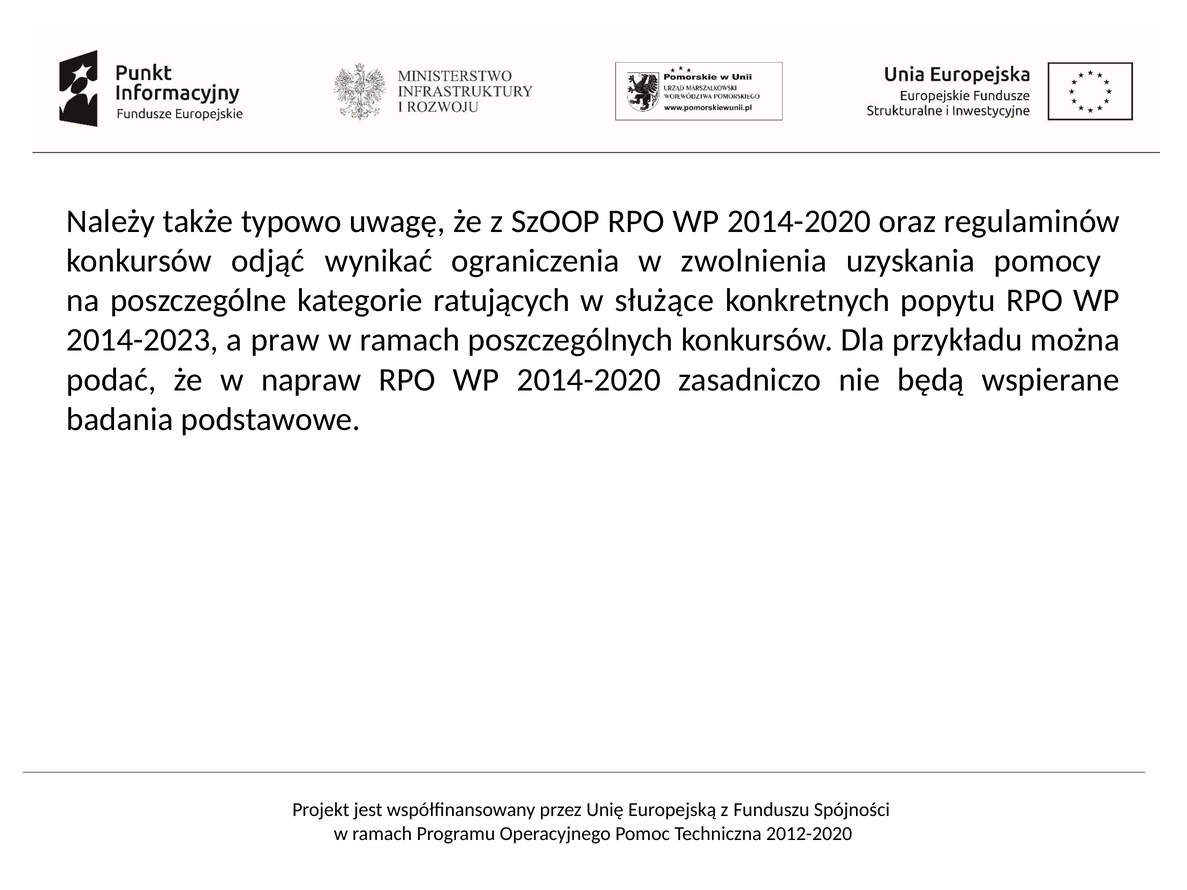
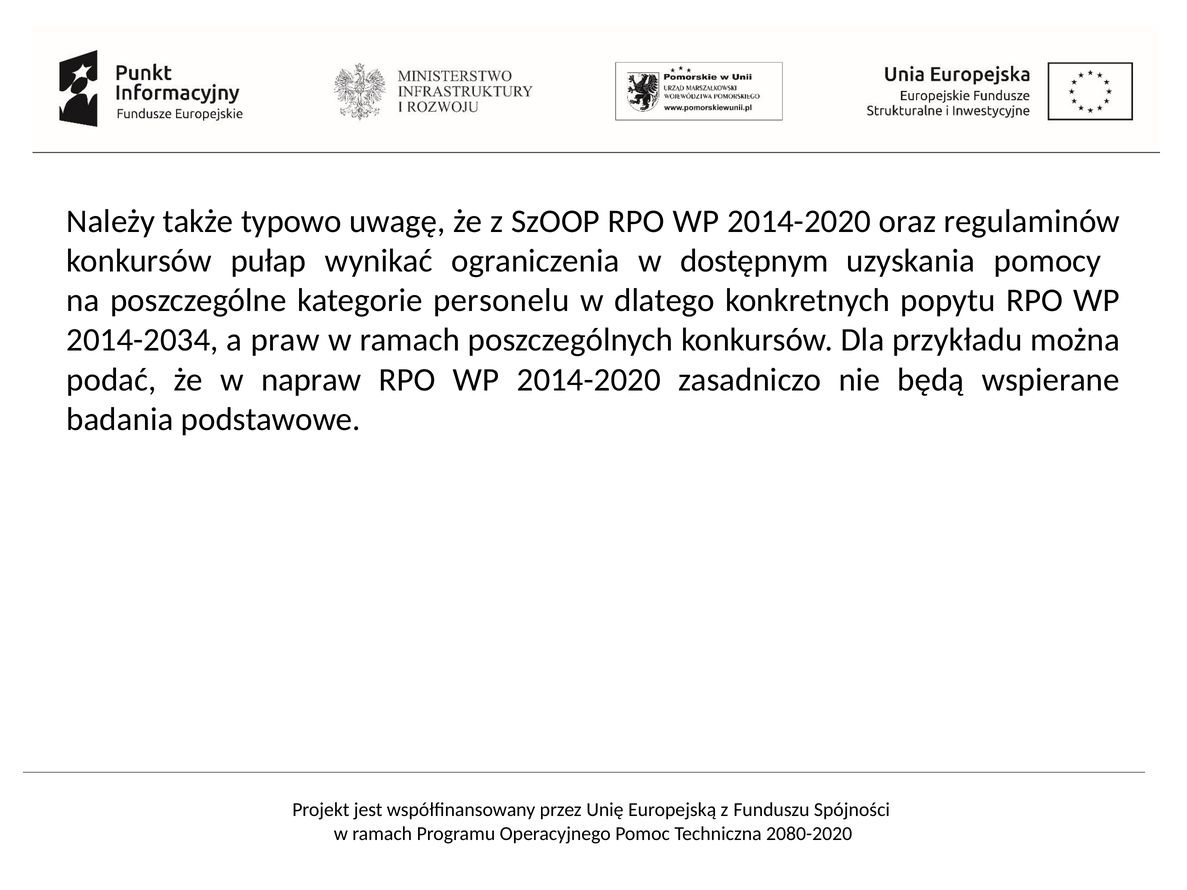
odjąć: odjąć -> pułap (268, 261)
zwolnienia: zwolnienia -> dostępnym (754, 261)
ratujących: ratujących -> personelu (501, 301)
służące: służące -> dlatego (664, 301)
2014-2023: 2014-2023 -> 2014-2034 (143, 340)
2012-2020: 2012-2020 -> 2080-2020 (809, 834)
